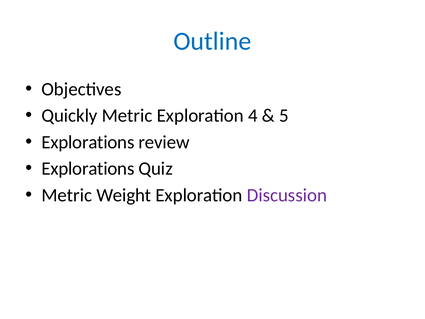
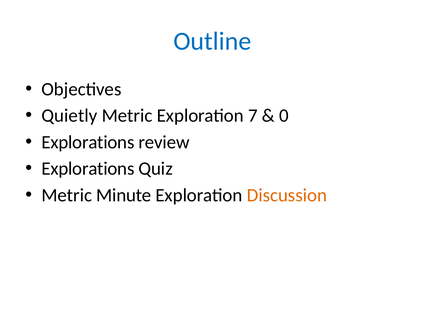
Quickly: Quickly -> Quietly (69, 116)
4: 4 -> 7 (253, 116)
5: 5 -> 0 (284, 116)
Weight: Weight -> Minute (124, 195)
Discussion colour: purple -> orange (287, 195)
